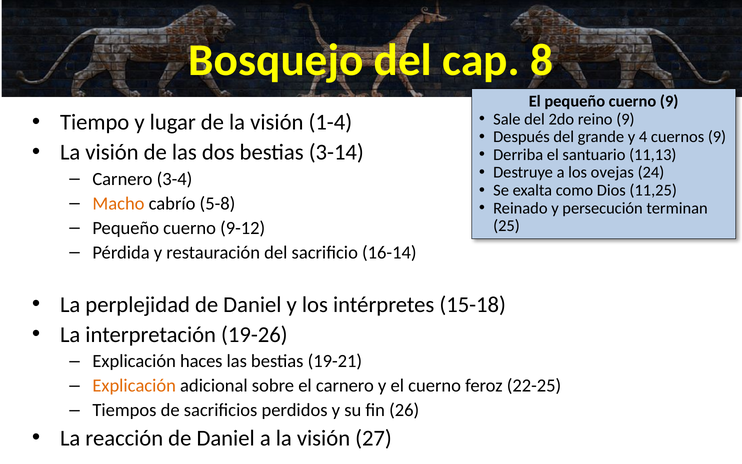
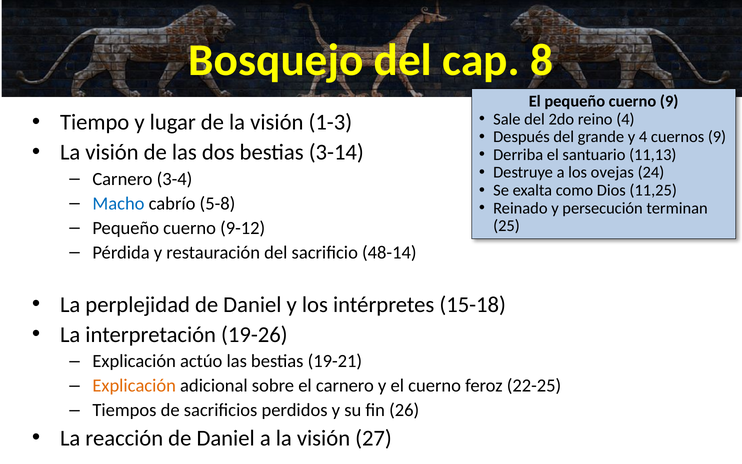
1-4: 1-4 -> 1-3 (330, 122)
reino 9: 9 -> 4 (625, 119)
Macho colour: orange -> blue (118, 203)
16-14: 16-14 -> 48-14 (389, 252)
haces: haces -> actúo (201, 361)
